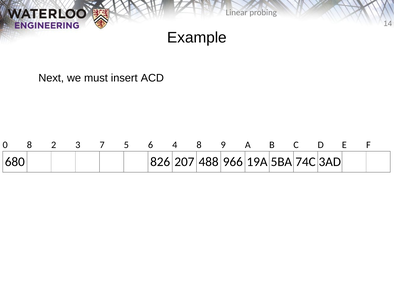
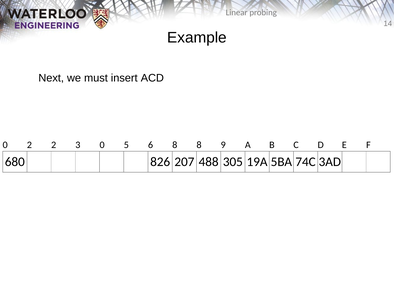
0 8: 8 -> 2 (29, 145)
3 7: 7 -> 0 (102, 145)
6 4: 4 -> 8 (175, 145)
966: 966 -> 305 (233, 162)
